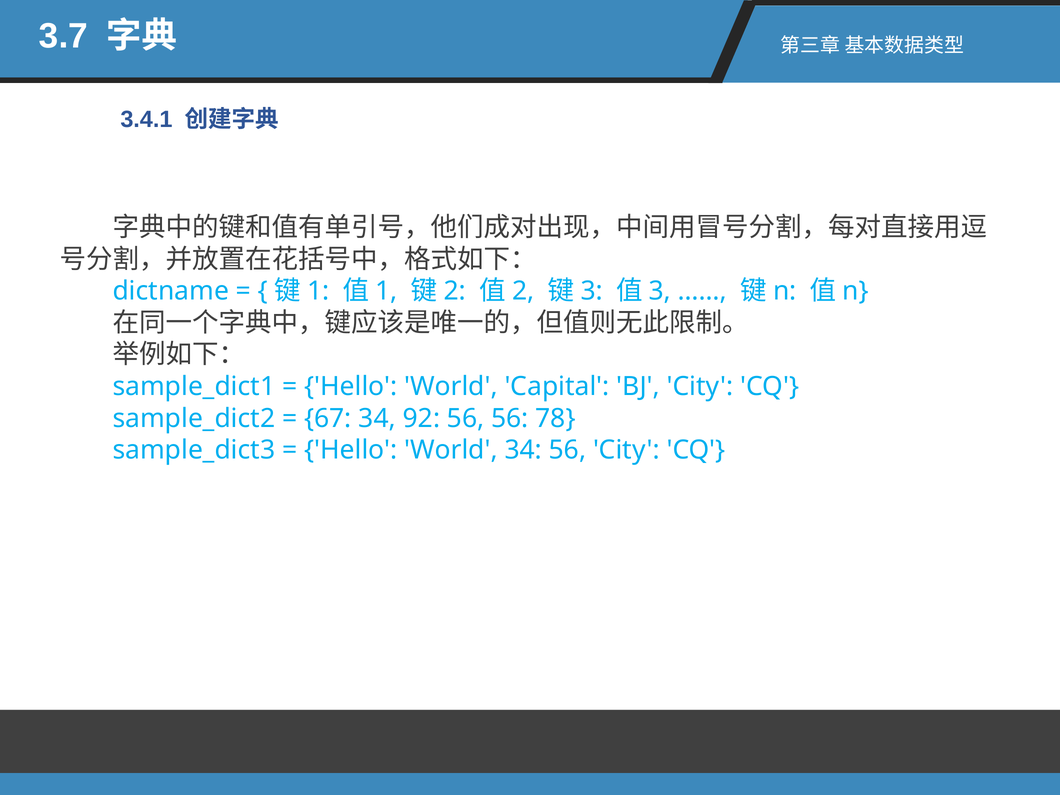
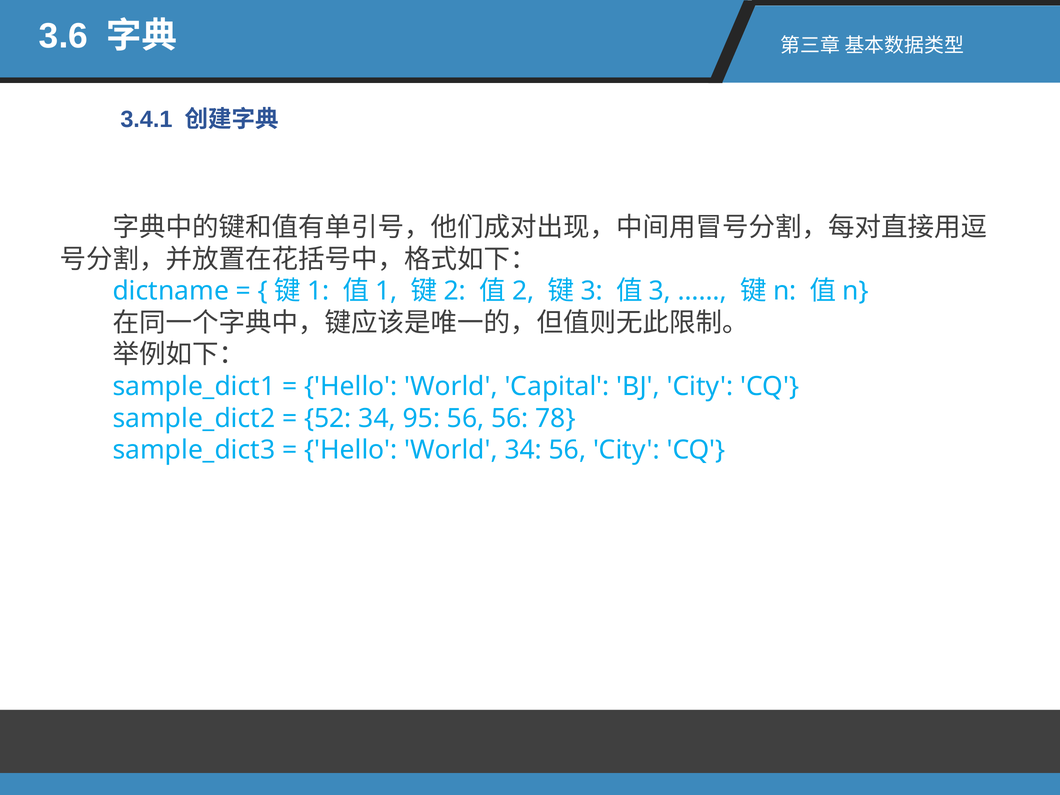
3.7: 3.7 -> 3.6 (63, 36)
67: 67 -> 52 (328, 418)
92: 92 -> 95 (421, 418)
